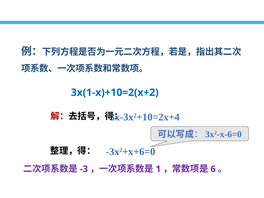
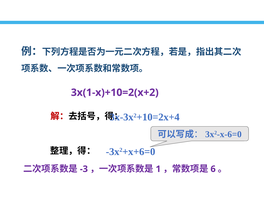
3x(1-x)+10=2(x+2 colour: blue -> purple (115, 93)
